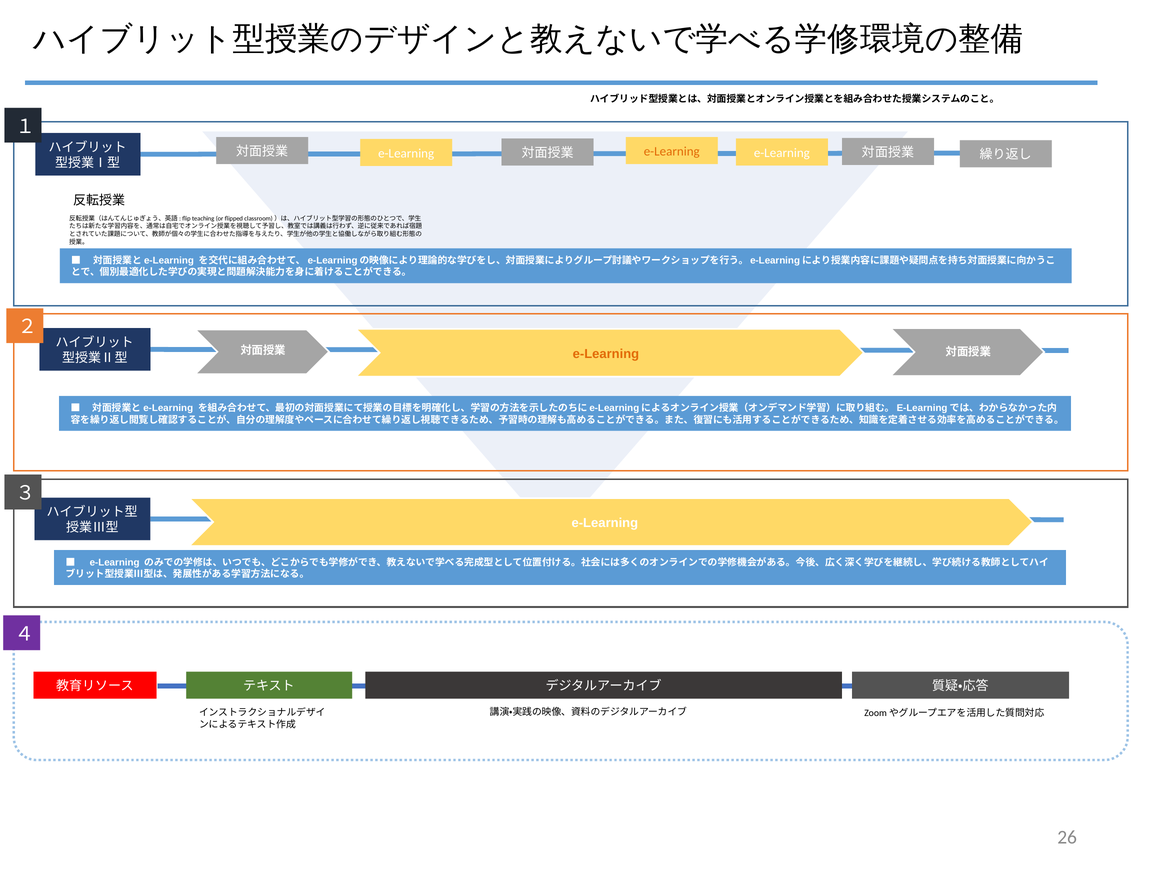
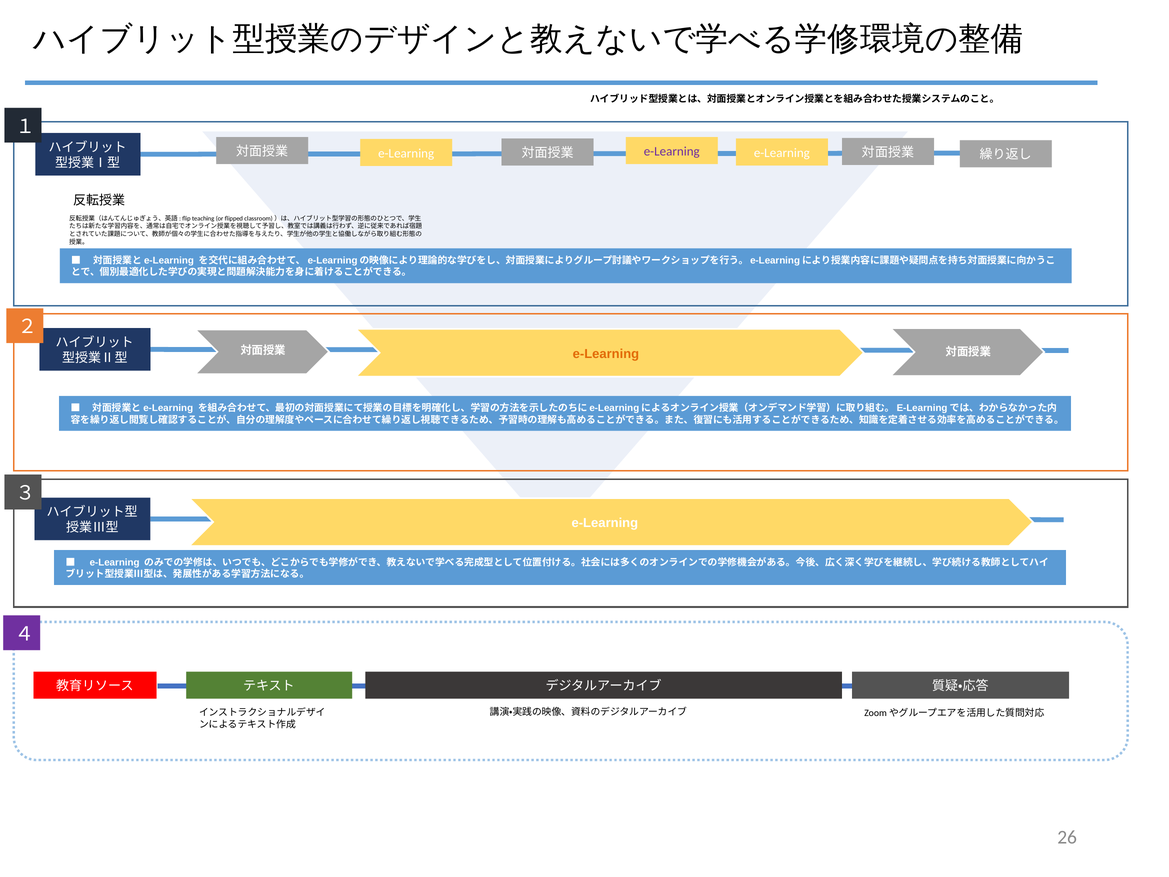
e-Learning colour: orange -> purple (672, 151)
